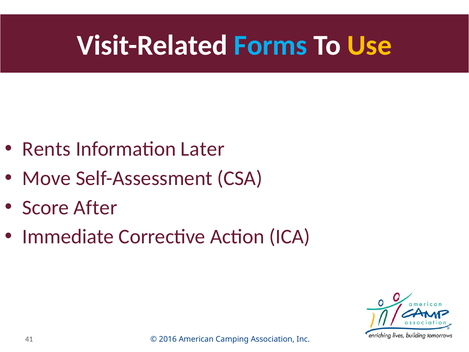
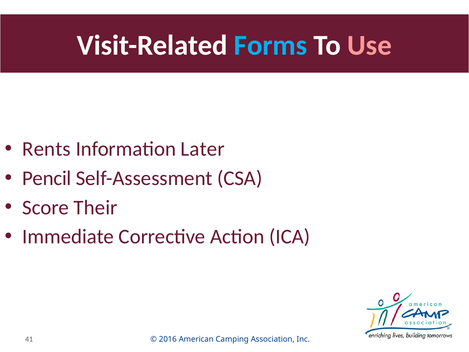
Use colour: yellow -> pink (370, 45)
Move: Move -> Pencil (47, 178)
After: After -> Their (96, 207)
